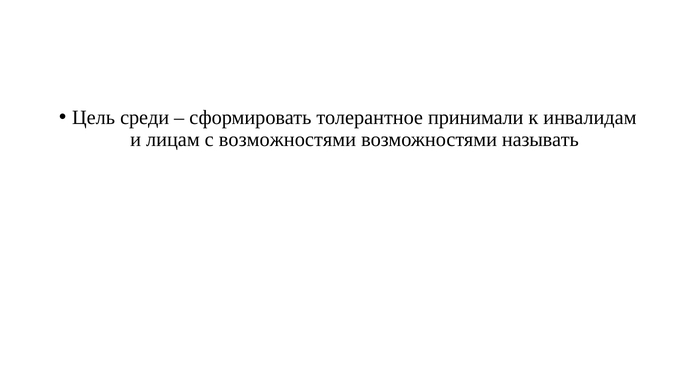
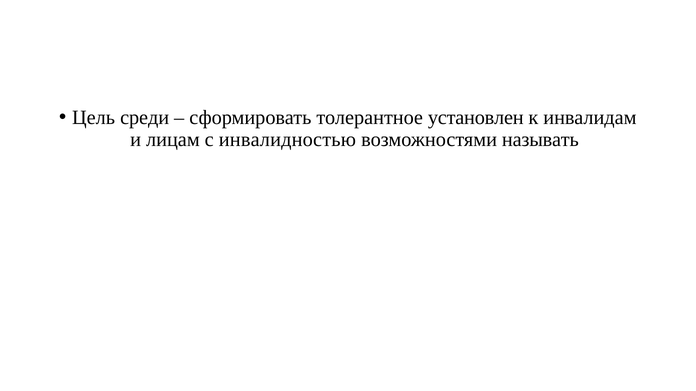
принимали: принимали -> установлен (476, 118)
с возможностями: возможностями -> инвалидностью (287, 140)
